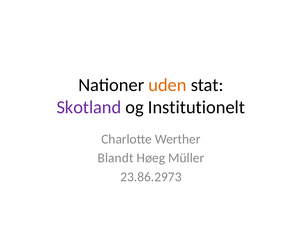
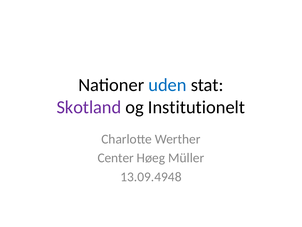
uden colour: orange -> blue (167, 85)
Blandt: Blandt -> Center (116, 158)
23.86.2973: 23.86.2973 -> 13.09.4948 (151, 176)
